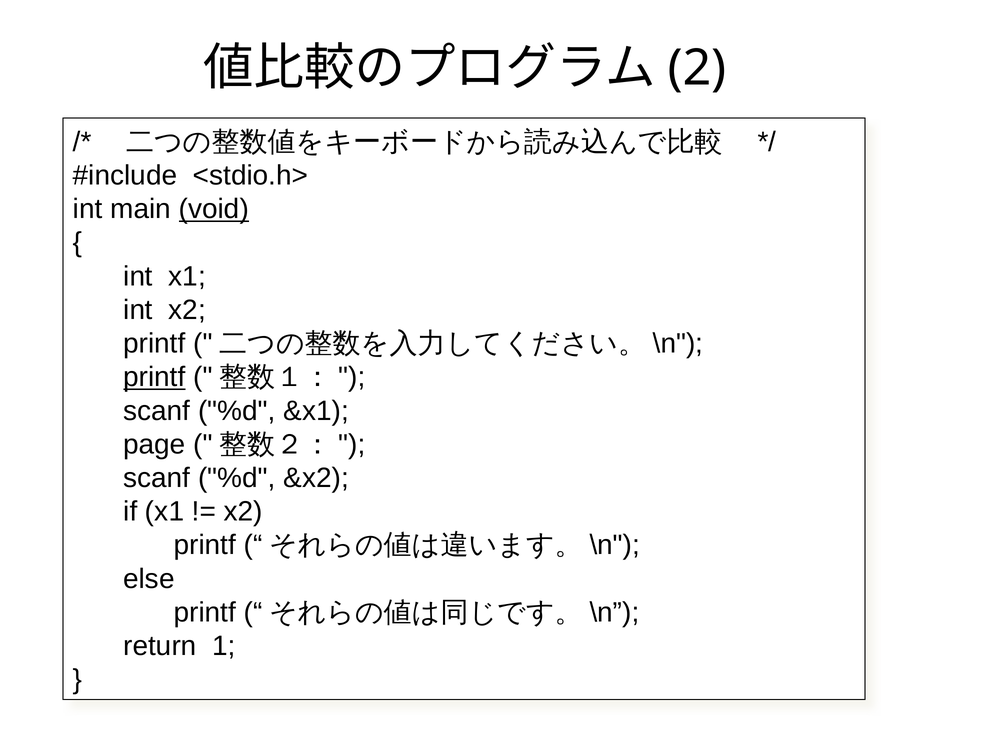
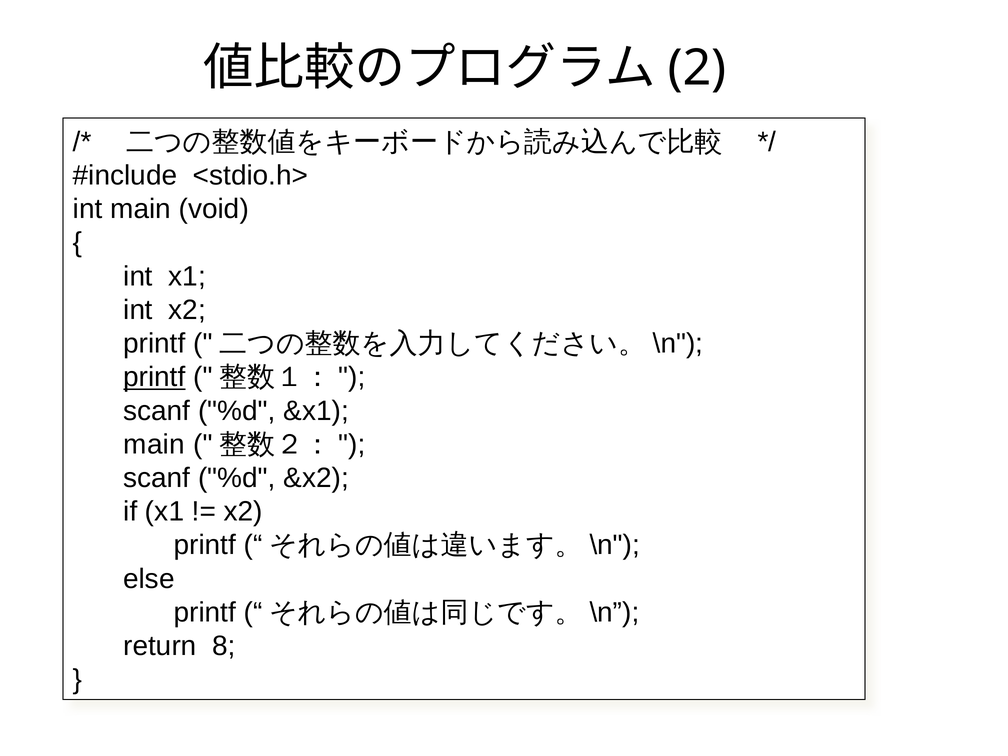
void underline: present -> none (214, 209)
page: page -> main (154, 444)
1: 1 -> 8 (224, 646)
